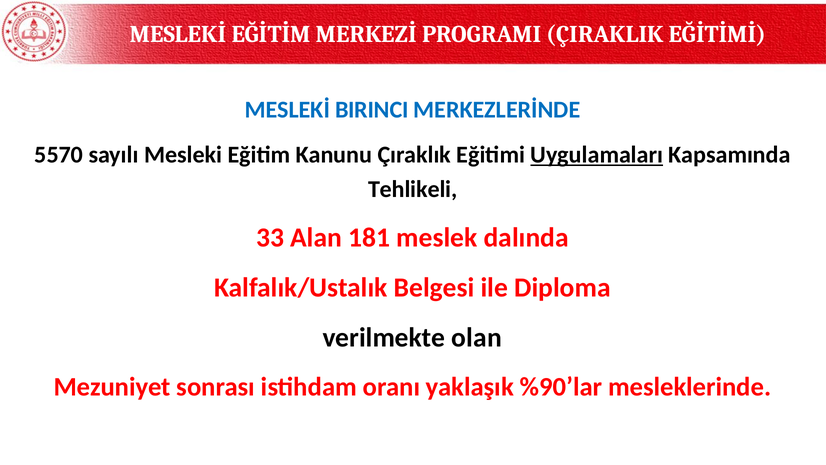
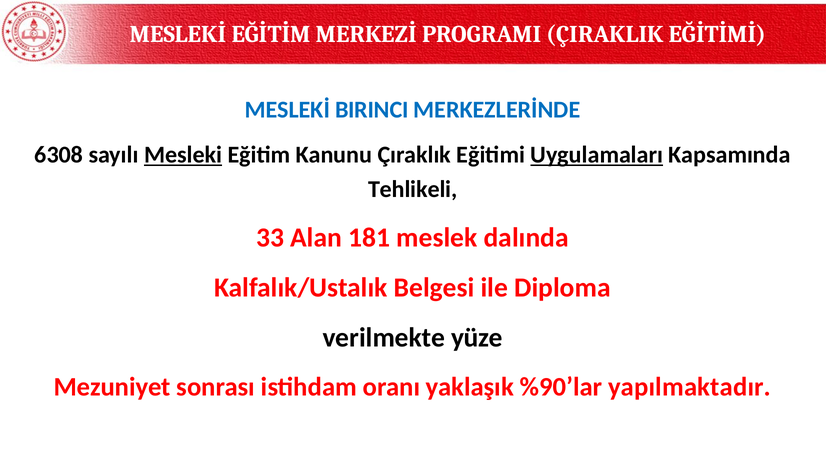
5570: 5570 -> 6308 (59, 155)
Mesleki underline: none -> present (183, 155)
olan: olan -> yüze (477, 337)
mesleklerinde: mesleklerinde -> yapılmaktadır (690, 387)
